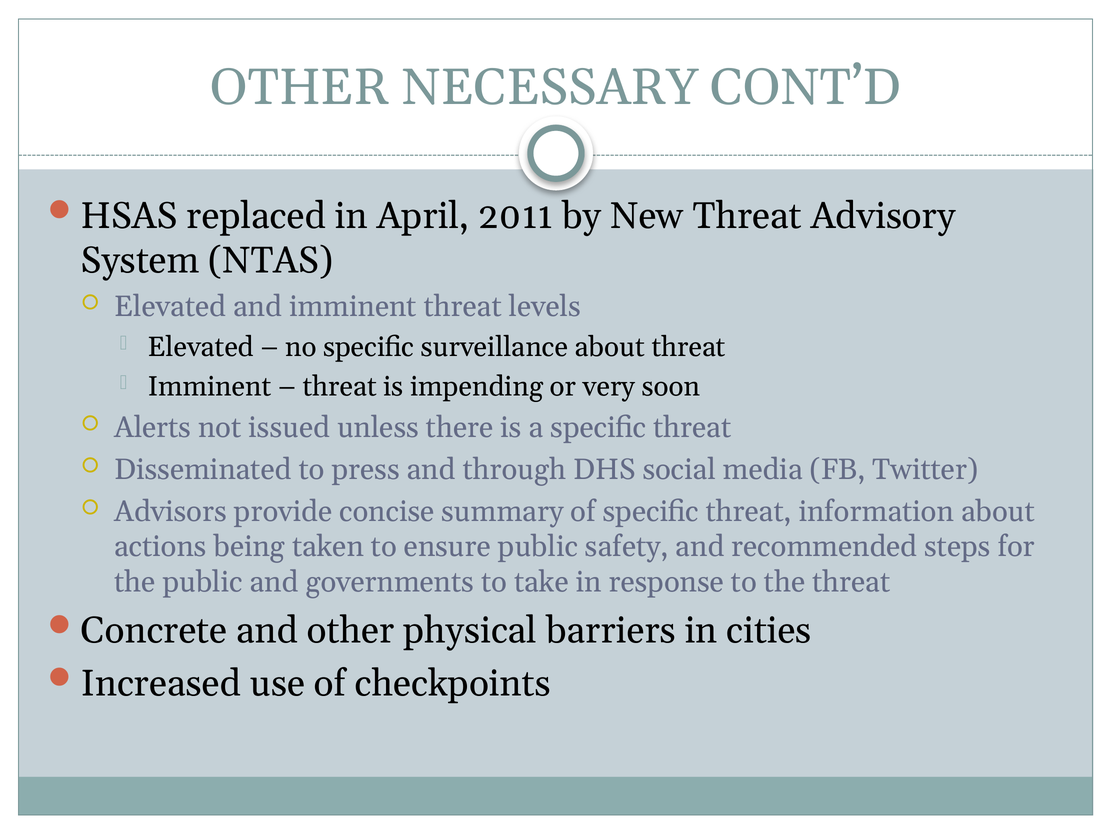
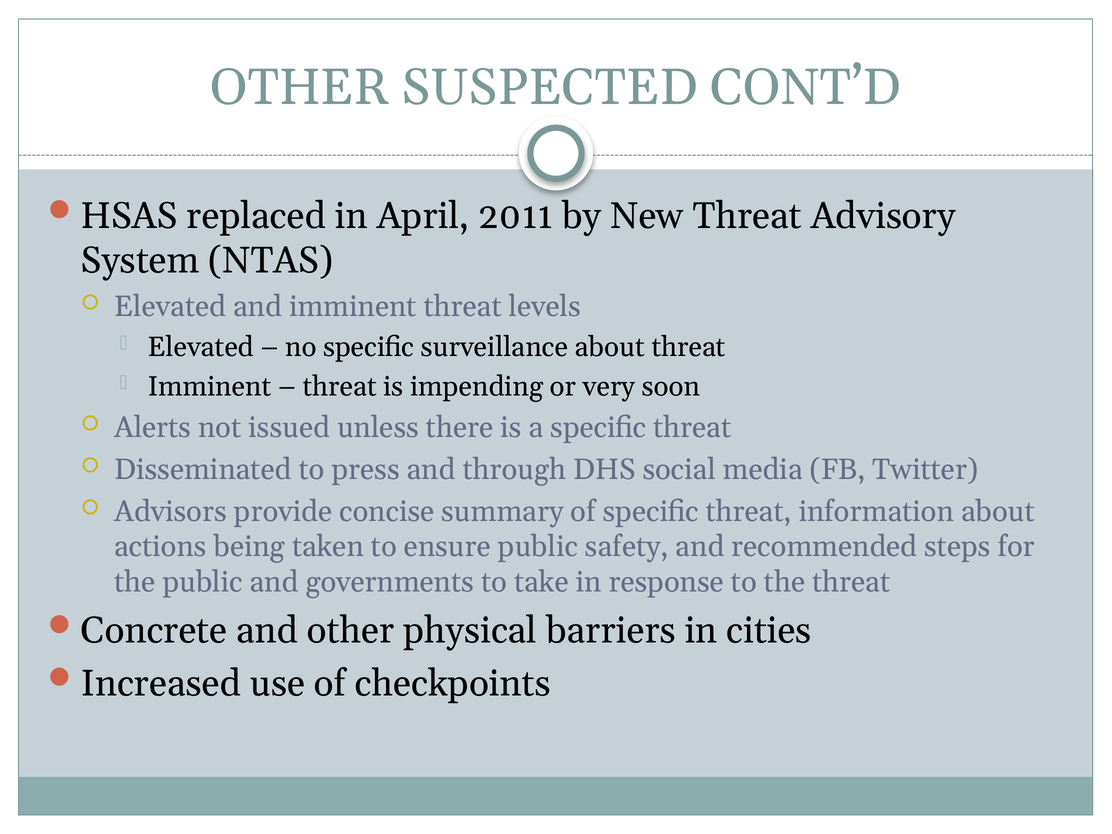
NECESSARY: NECESSARY -> SUSPECTED (550, 88)
